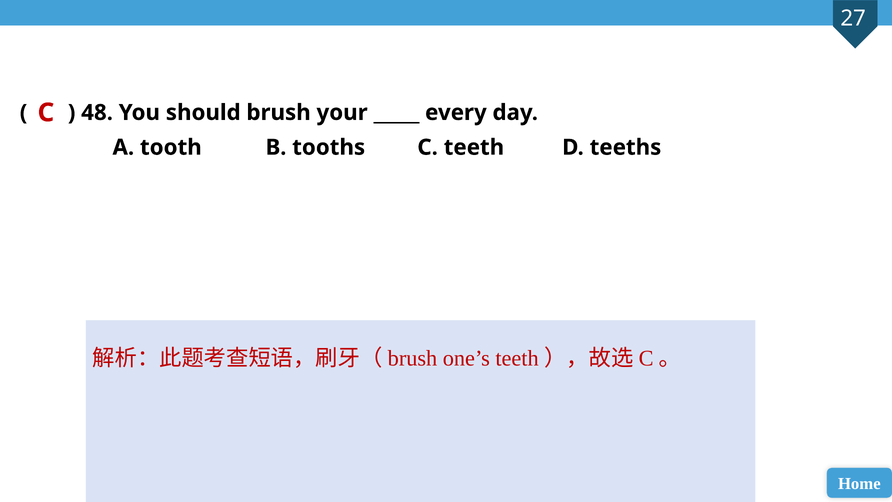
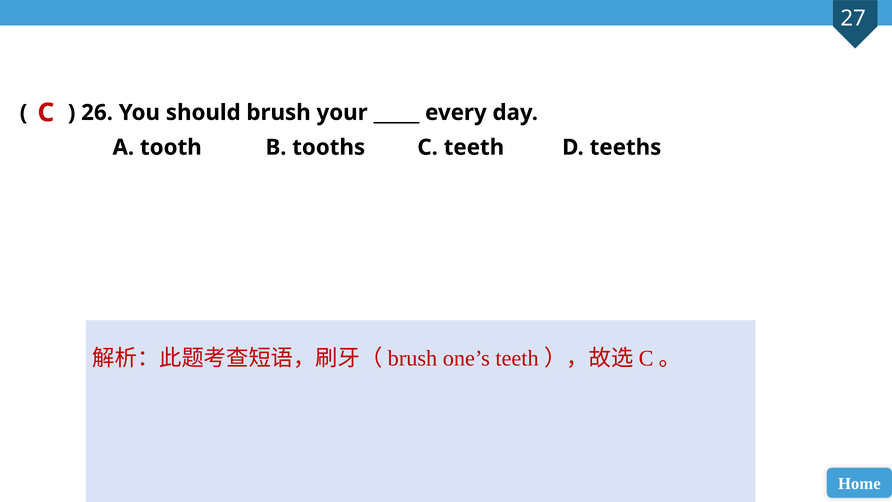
48: 48 -> 26 (97, 113)
